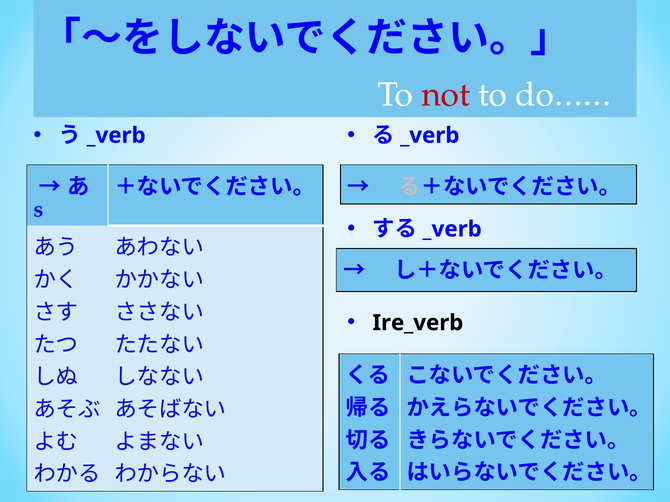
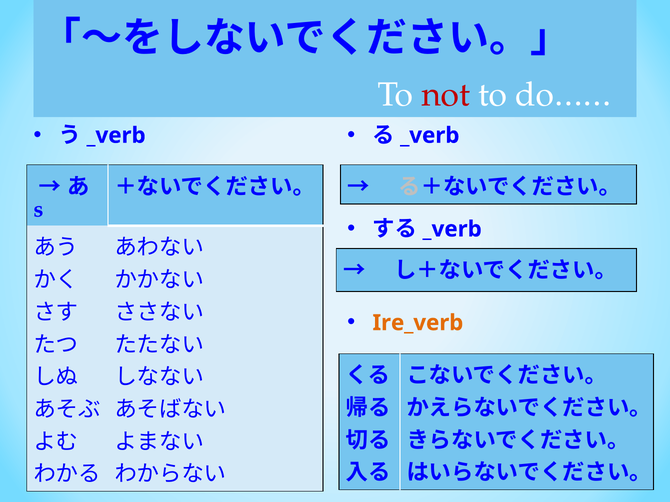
Ire_verb colour: black -> orange (418, 323)
